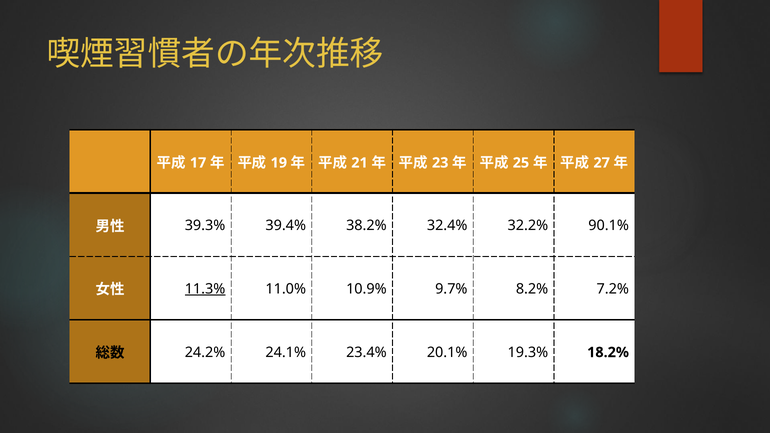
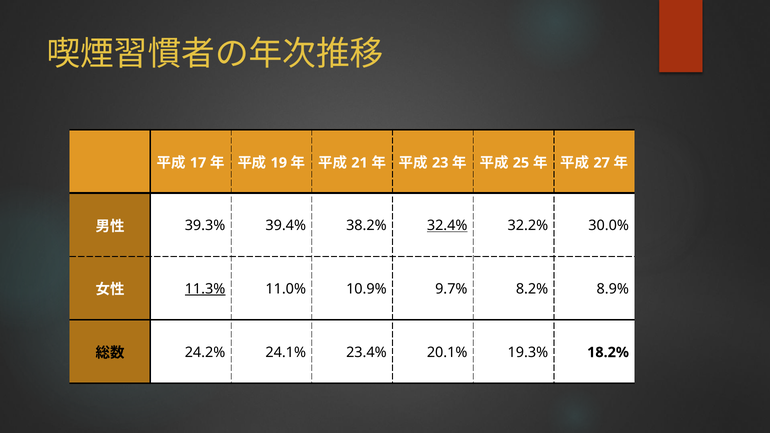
32.4% underline: none -> present (447, 226)
90.1%: 90.1% -> 30.0% (609, 226)
7.2%: 7.2% -> 8.9% (613, 289)
